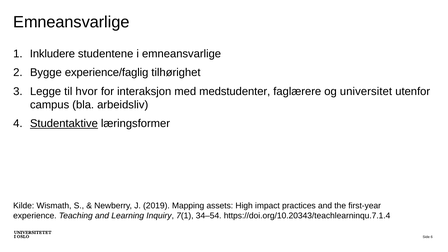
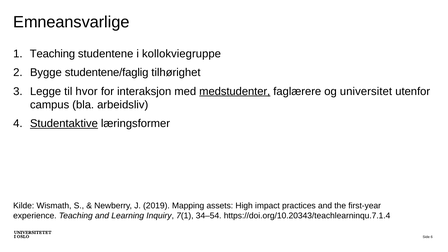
Inkludere: Inkludere -> Teaching (52, 54)
i emneansvarlige: emneansvarlige -> kollokviegruppe (181, 54)
experience/faglig: experience/faglig -> studentene/faglig (107, 73)
medstudenter underline: none -> present (235, 91)
